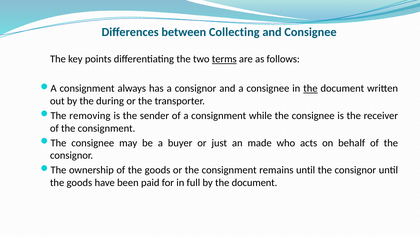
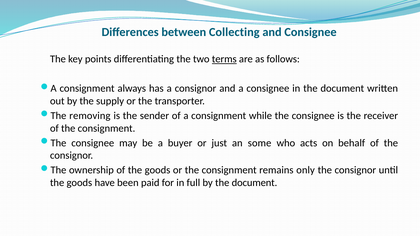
the underline: present -> none (310, 88)
during: during -> supply (110, 101)
made: made -> some (260, 143)
remains until: until -> only (306, 170)
